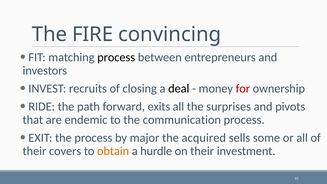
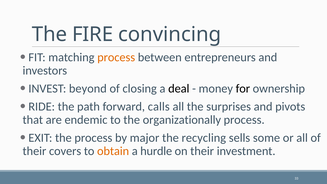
process colour: black -> orange (116, 57)
recruits: recruits -> beyond (88, 89)
for colour: red -> black (243, 89)
exits: exits -> calls (159, 107)
communication: communication -> organizationally (182, 120)
acquired: acquired -> recycling (204, 138)
